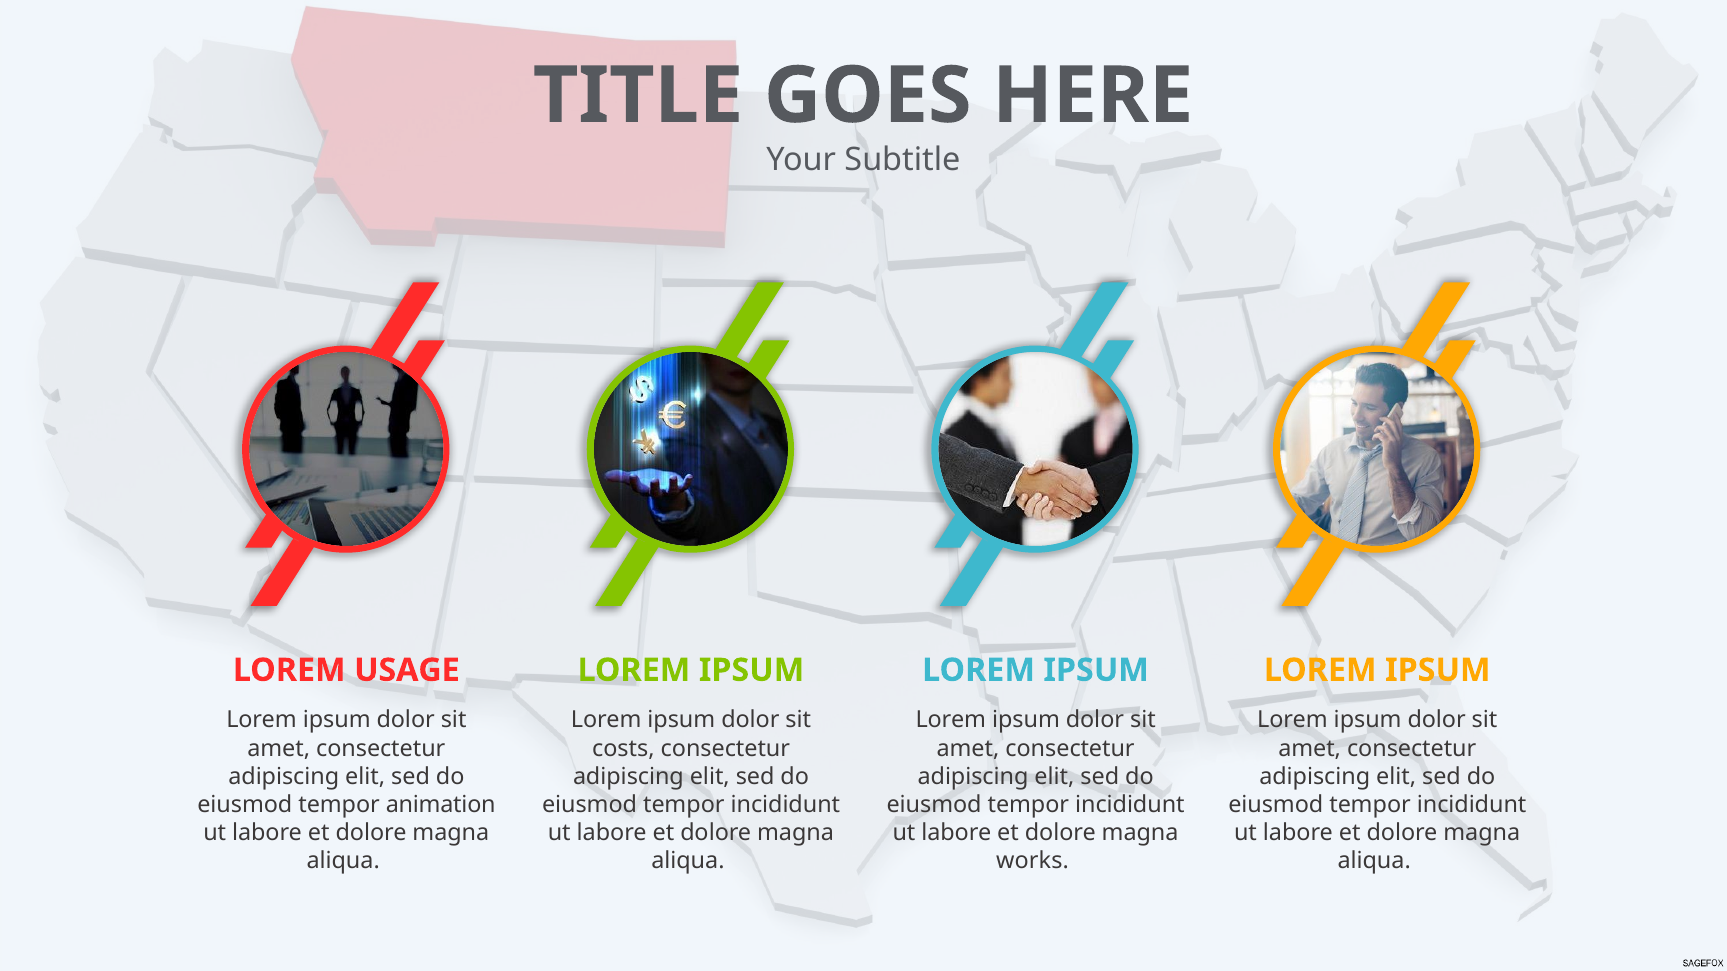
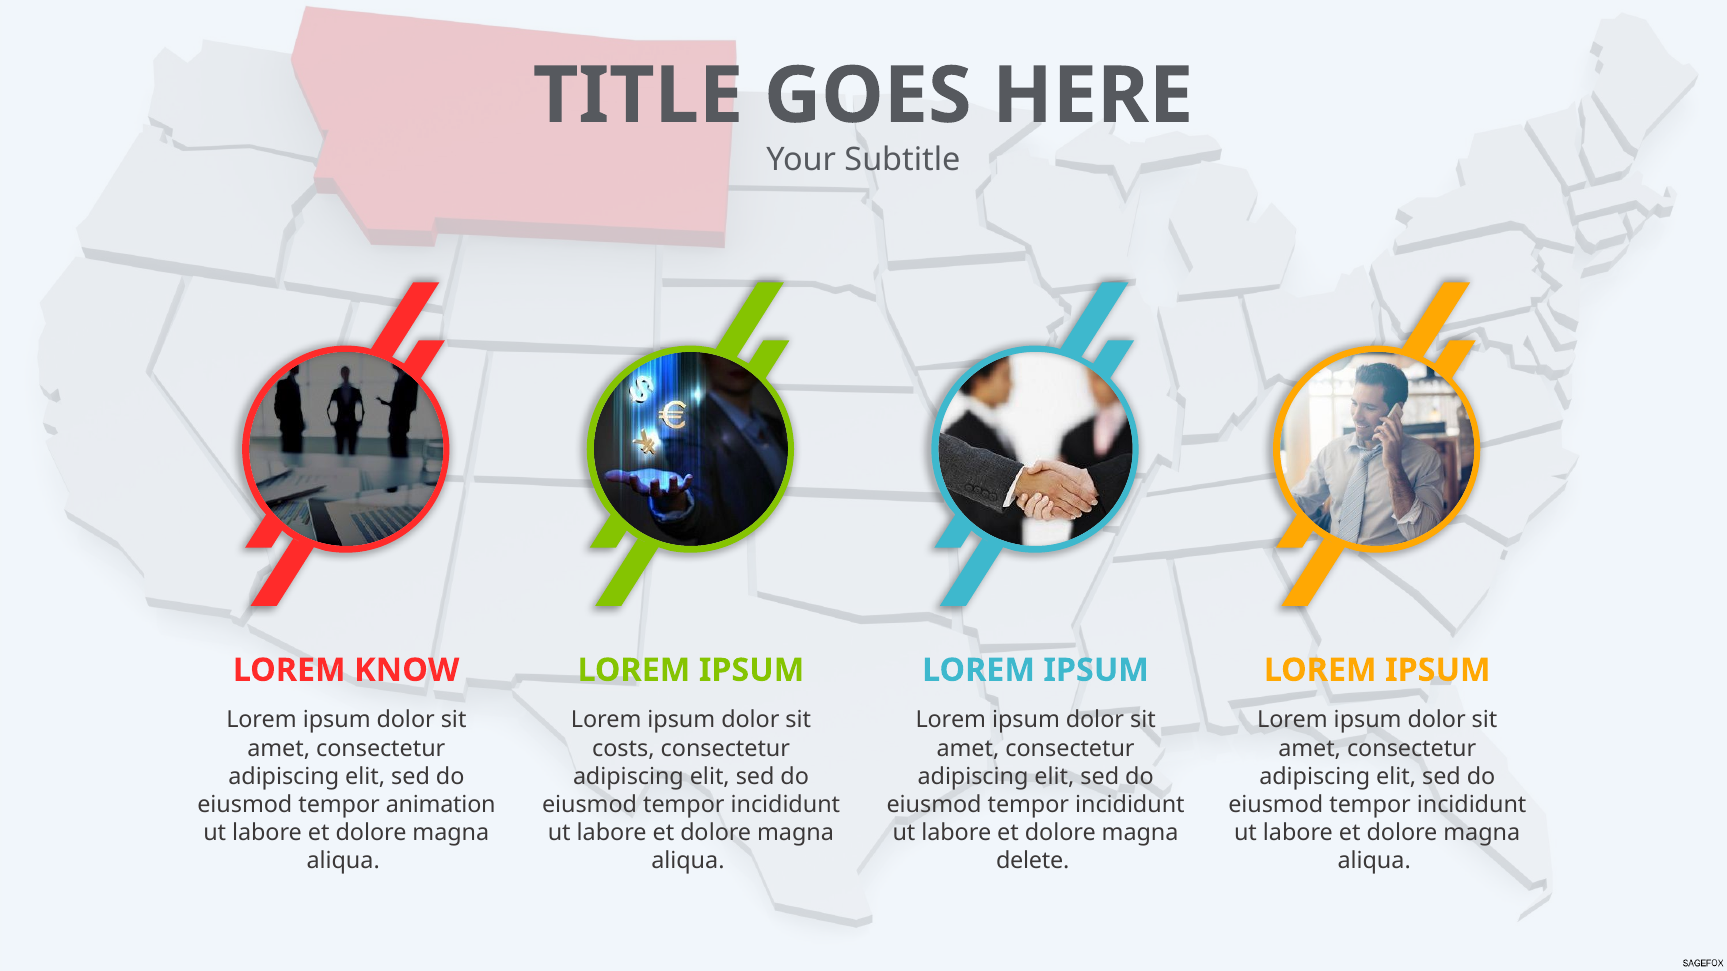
USAGE: USAGE -> KNOW (407, 670)
works: works -> delete (1033, 861)
